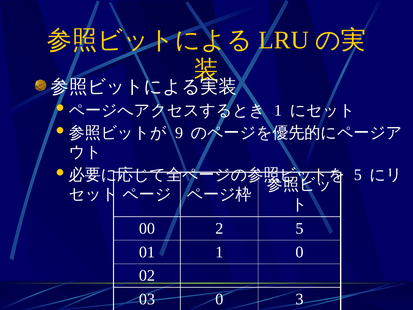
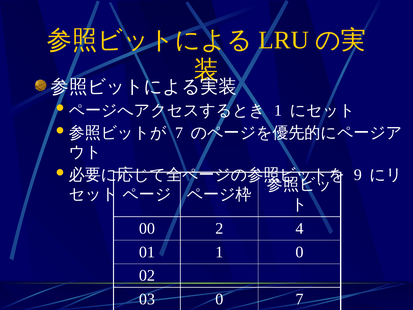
9: 9 -> 7 (179, 133)
5: 5 -> 9 (358, 175)
2 5: 5 -> 4 (299, 228)
0 3: 3 -> 7 (299, 299)
